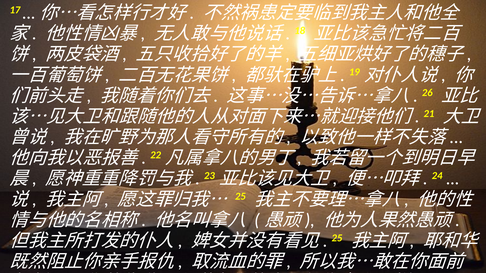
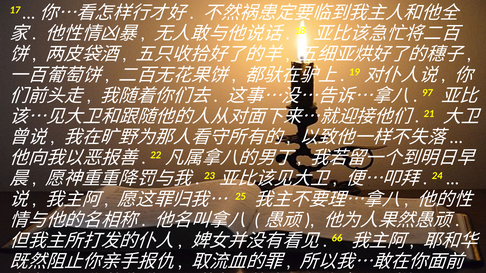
26: 26 -> 97 (427, 93)
25: 25 -> 66 (337, 238)
